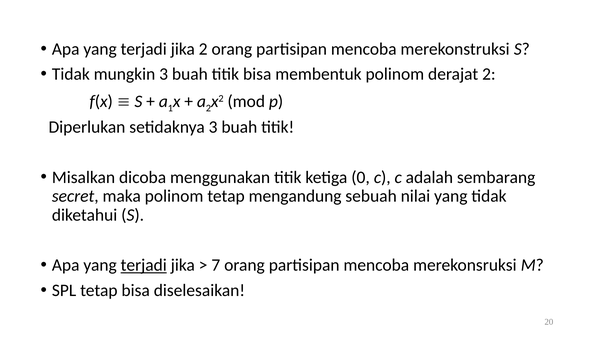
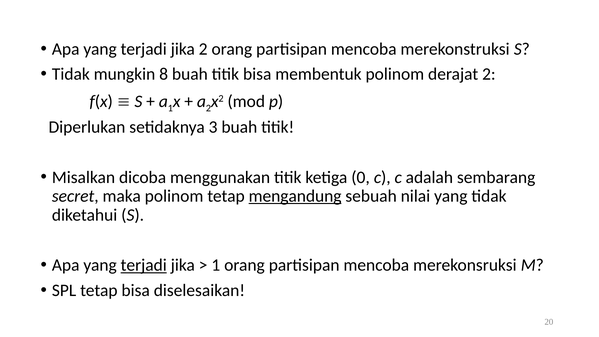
mungkin 3: 3 -> 8 (164, 74)
mengandung underline: none -> present (295, 196)
7: 7 -> 1 (216, 265)
